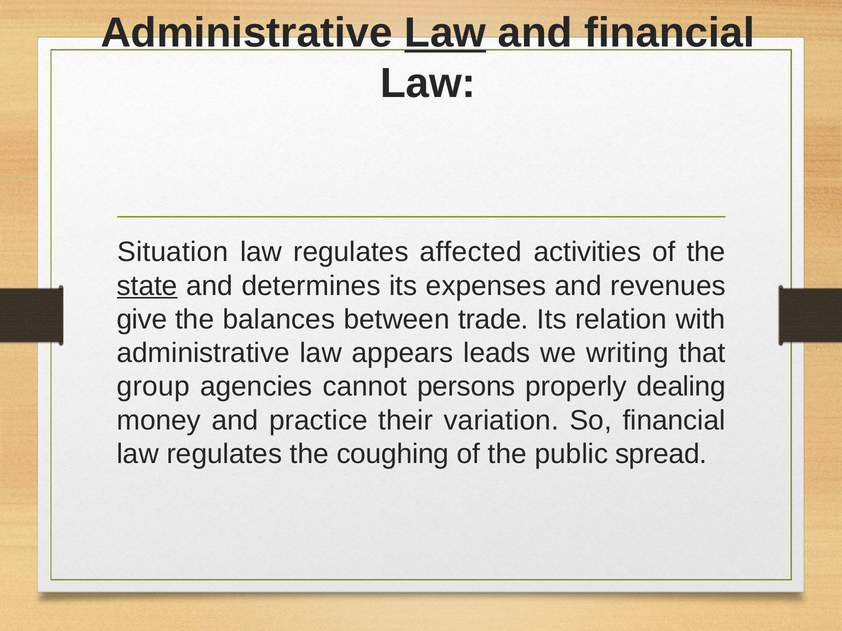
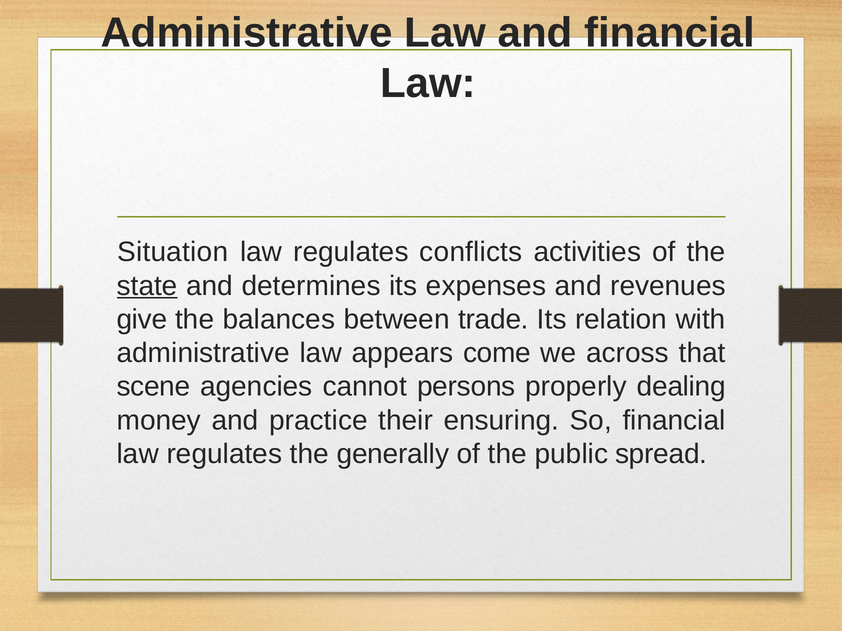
Law underline: present -> none (445, 33)
affected: affected -> conflicts (471, 252)
leads: leads -> come (497, 353)
writing: writing -> across (628, 353)
group: group -> scene (154, 387)
variation: variation -> ensuring (501, 421)
coughing: coughing -> generally (393, 454)
